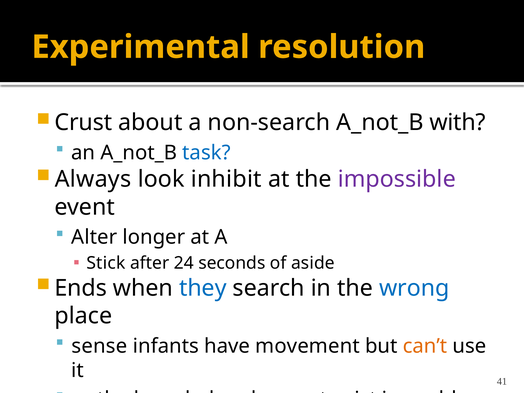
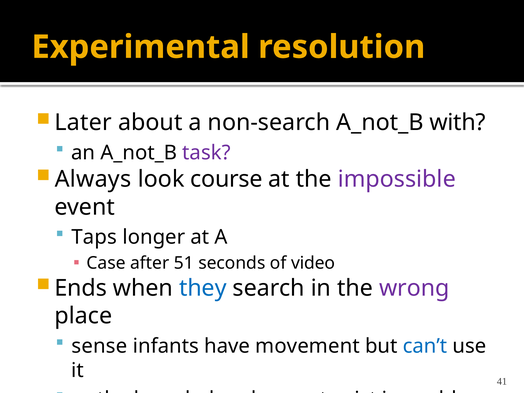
Crust: Crust -> Later (83, 123)
task colour: blue -> purple (206, 153)
inhibit: inhibit -> course (226, 179)
Alter: Alter -> Taps (94, 237)
Stick: Stick -> Case (106, 263)
24: 24 -> 51 (184, 263)
aside: aside -> video (313, 263)
wrong colour: blue -> purple (414, 288)
can’t colour: orange -> blue (425, 346)
